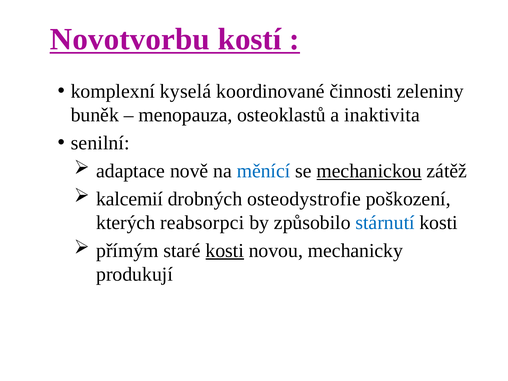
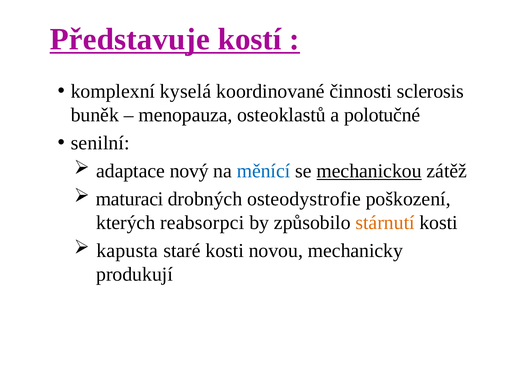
Novotvorbu: Novotvorbu -> Představuje (130, 39)
zeleniny: zeleniny -> sclerosis (430, 91)
inaktivita: inaktivita -> polotučné (382, 115)
nově: nově -> nový (189, 171)
kalcemií: kalcemií -> maturaci (130, 199)
stárnutí colour: blue -> orange (385, 223)
přímým: přímým -> kapusta (127, 251)
kosti underline: present -> none (225, 251)
